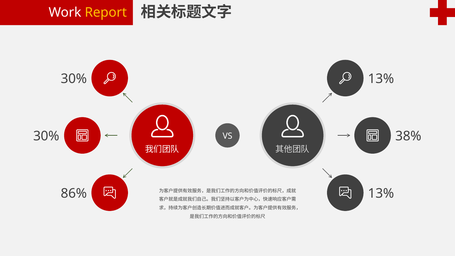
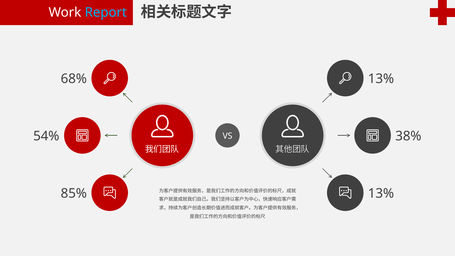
Report colour: yellow -> light blue (106, 12)
30%: 30% -> 68% (74, 79)
30%: 30% -> 54% (46, 136)
86%: 86% -> 85% (74, 193)
